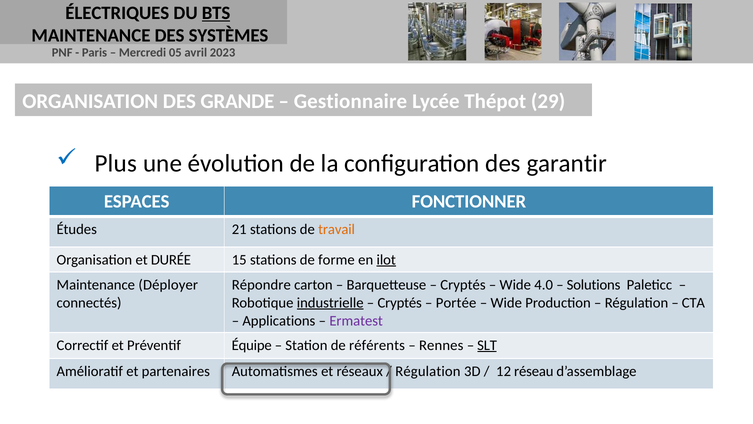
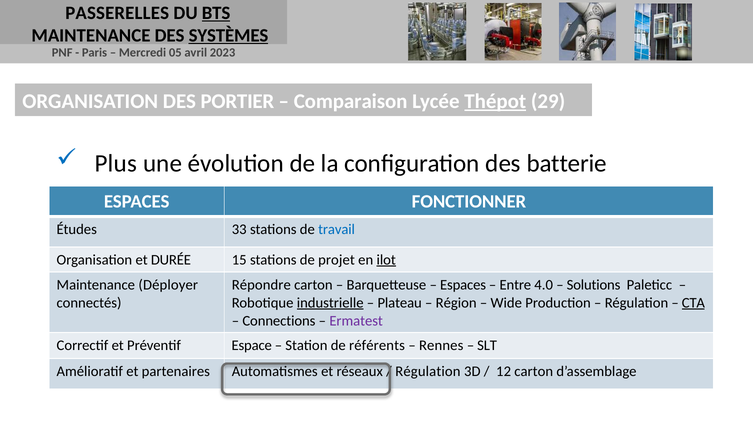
ÉLECTRIQUES: ÉLECTRIQUES -> PASSERELLES (117, 13)
SYSTÈMES underline: none -> present (229, 35)
GRANDE: GRANDE -> PORTIER (237, 101)
Gestionnaire: Gestionnaire -> Comparaison (351, 101)
Thépot underline: none -> present (495, 101)
garantir: garantir -> batterie (567, 163)
21: 21 -> 33 (239, 229)
travail colour: orange -> blue (337, 229)
forme: forme -> projet (336, 260)
Cryptés: Cryptés -> Espaces (463, 285)
Wide: Wide -> Entre (515, 285)
Cryptés: Cryptés -> Plateau (400, 303)
Portée: Portée -> Région (456, 303)
CTA underline: none -> present (693, 303)
Applications: Applications -> Connections (279, 320)
Équipe: Équipe -> Espace (252, 345)
SLT underline: present -> none (487, 345)
12 réseau: réseau -> carton (534, 371)
